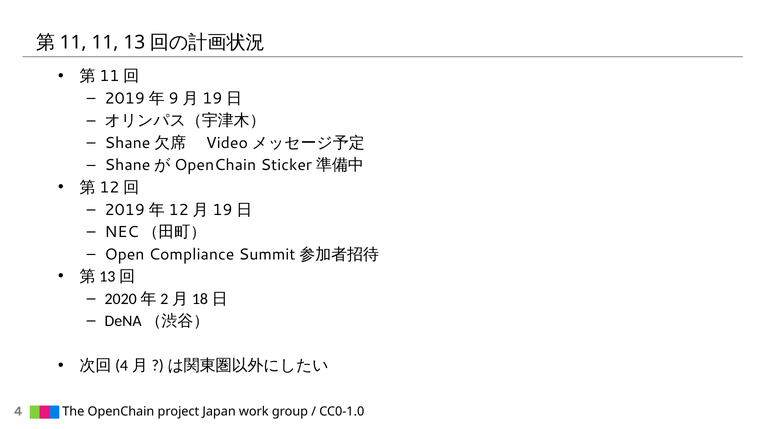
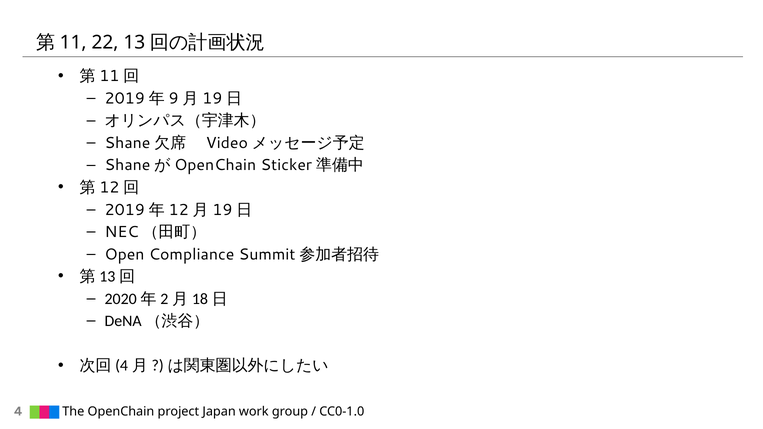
11: 11 -> 22 (105, 42)
